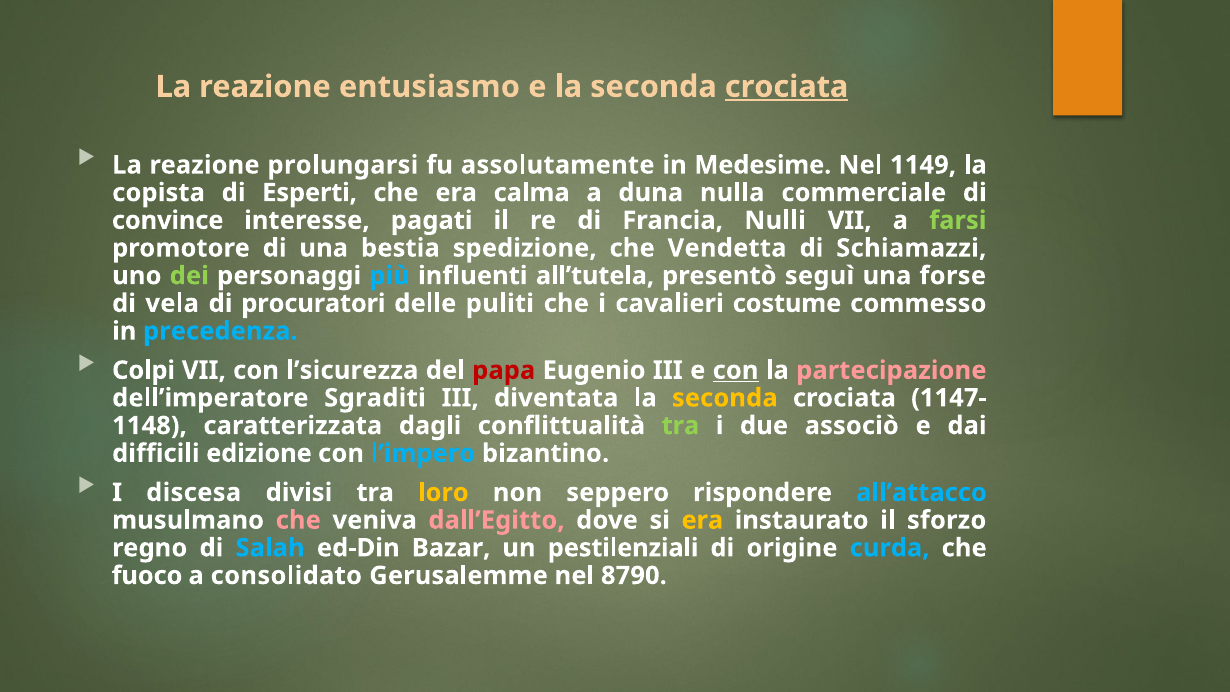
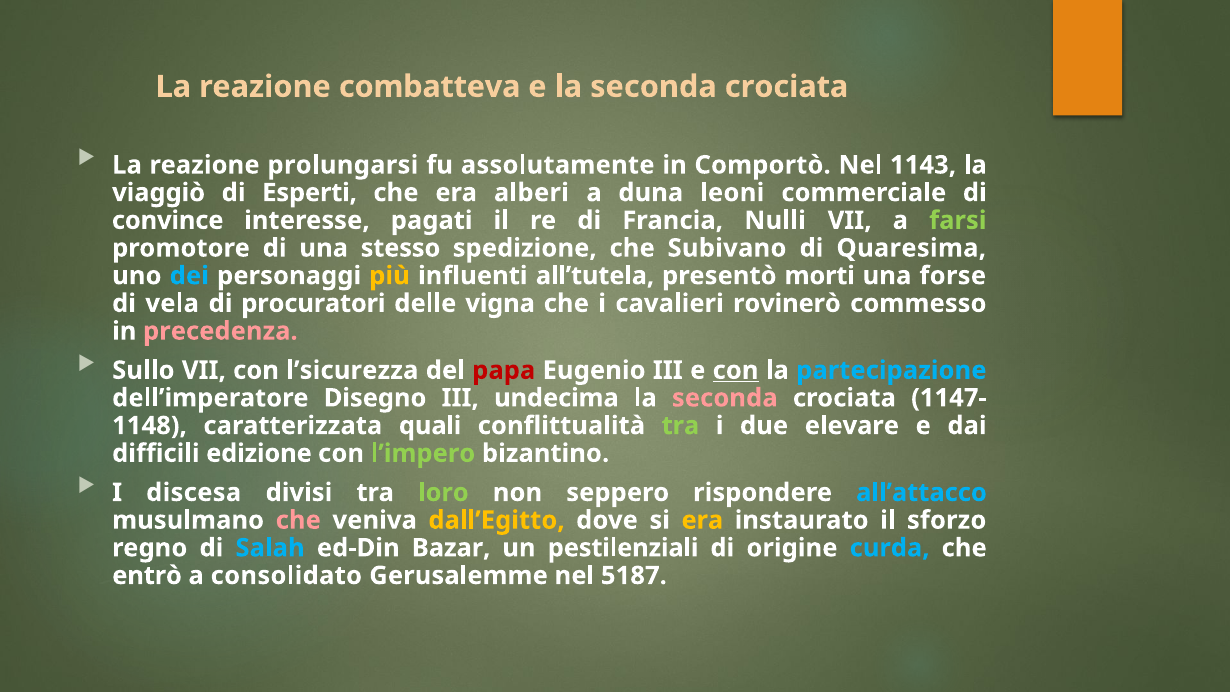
entusiasmo: entusiasmo -> combatteva (430, 87)
crociata underline: present -> none (787, 87)
Medesime: Medesime -> Comportò (763, 165)
1149: 1149 -> 1143 (923, 165)
copista: copista -> viaggiò (159, 193)
calma: calma -> alberi (531, 193)
nulla: nulla -> leoni (732, 193)
bestia: bestia -> stesso (401, 248)
Vendetta: Vendetta -> Subivano (727, 248)
Schiamazzi: Schiamazzi -> Quaresima (911, 248)
dei colour: light green -> light blue (189, 276)
più colour: light blue -> yellow (390, 276)
seguì: seguì -> morti (820, 276)
puliti: puliti -> vigna (500, 303)
costume: costume -> rovinerò (787, 303)
precedenza colour: light blue -> pink (220, 331)
Colpi: Colpi -> Sullo (143, 370)
partecipazione colour: pink -> light blue (891, 370)
Sgraditi: Sgraditi -> Disegno (375, 398)
diventata: diventata -> undecima (556, 398)
seconda colour: yellow -> pink (725, 398)
dagli: dagli -> quali (430, 426)
associò: associò -> elevare (852, 426)
l’impero colour: light blue -> light green (423, 453)
loro colour: yellow -> light green (443, 492)
dall’Egitto colour: pink -> yellow (496, 520)
fuoco: fuoco -> entrò (147, 576)
8790: 8790 -> 5187 (634, 576)
